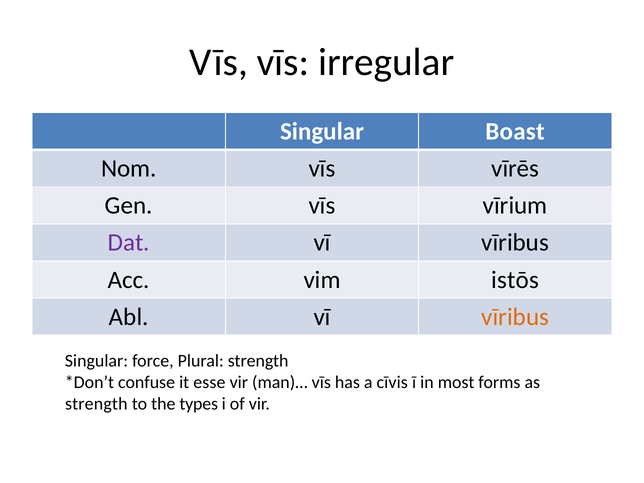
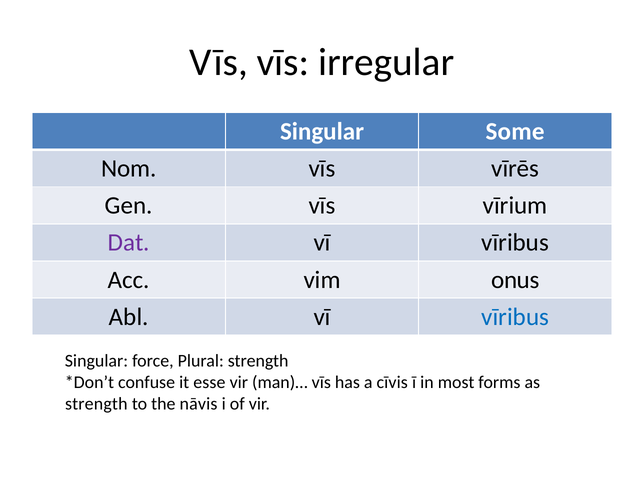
Boast: Boast -> Some (515, 131)
istōs: istōs -> onus (515, 280)
vīribus colour: orange -> blue (515, 317)
types: types -> nāvis (199, 404)
